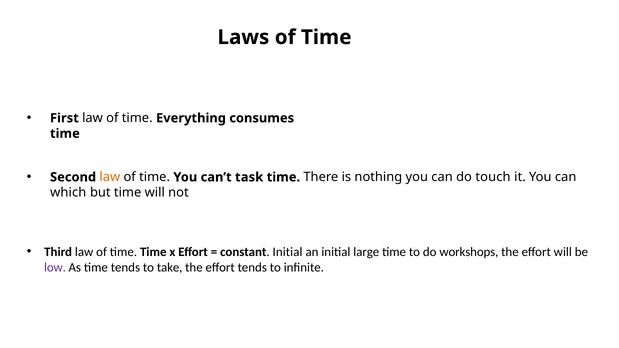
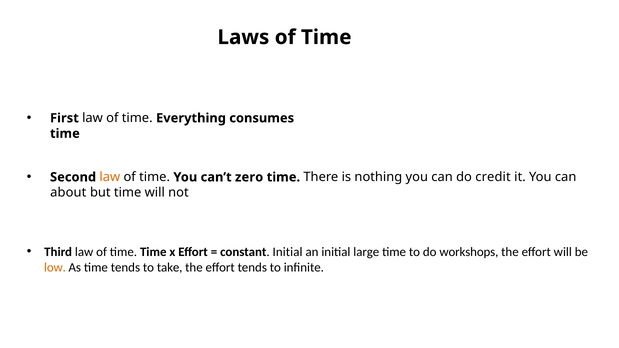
task: task -> zero (249, 177)
touch: touch -> credit (493, 177)
which: which -> about (68, 193)
low colour: purple -> orange (55, 267)
